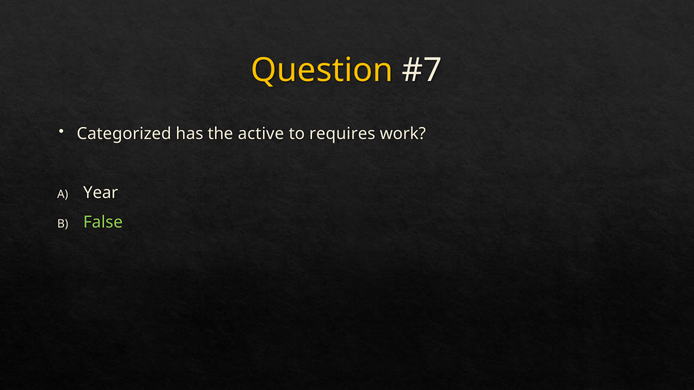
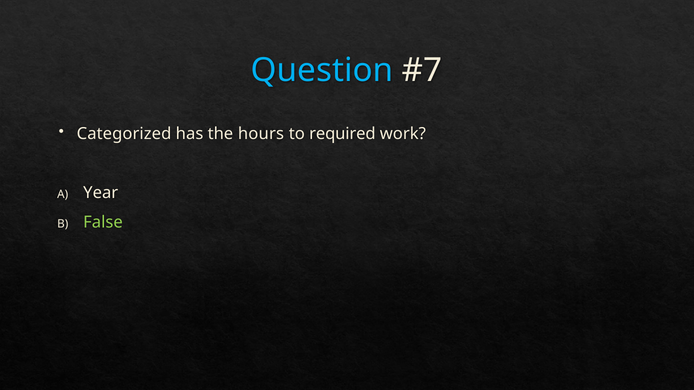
Question colour: yellow -> light blue (322, 70)
active: active -> hours (261, 134)
requires: requires -> required (342, 134)
